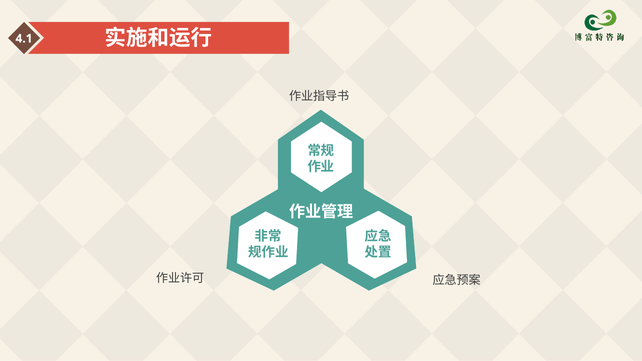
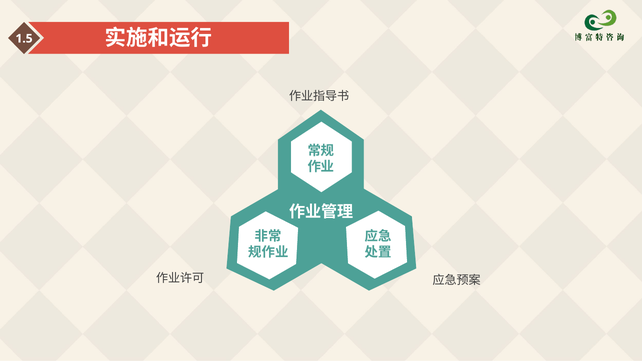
4.1: 4.1 -> 1.5 (24, 39)
